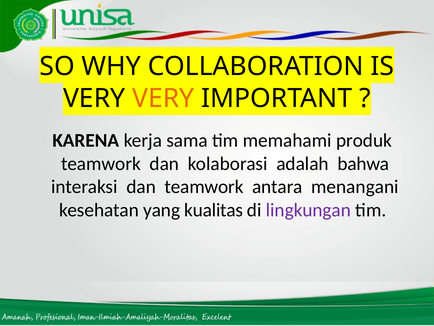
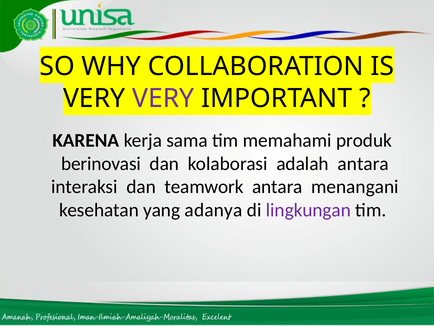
VERY colour: orange -> purple (163, 98)
teamwork: teamwork -> berinovasi (101, 163)
adalah bahwa: bahwa -> antara (363, 163)
kualitas: kualitas -> adanya (213, 210)
